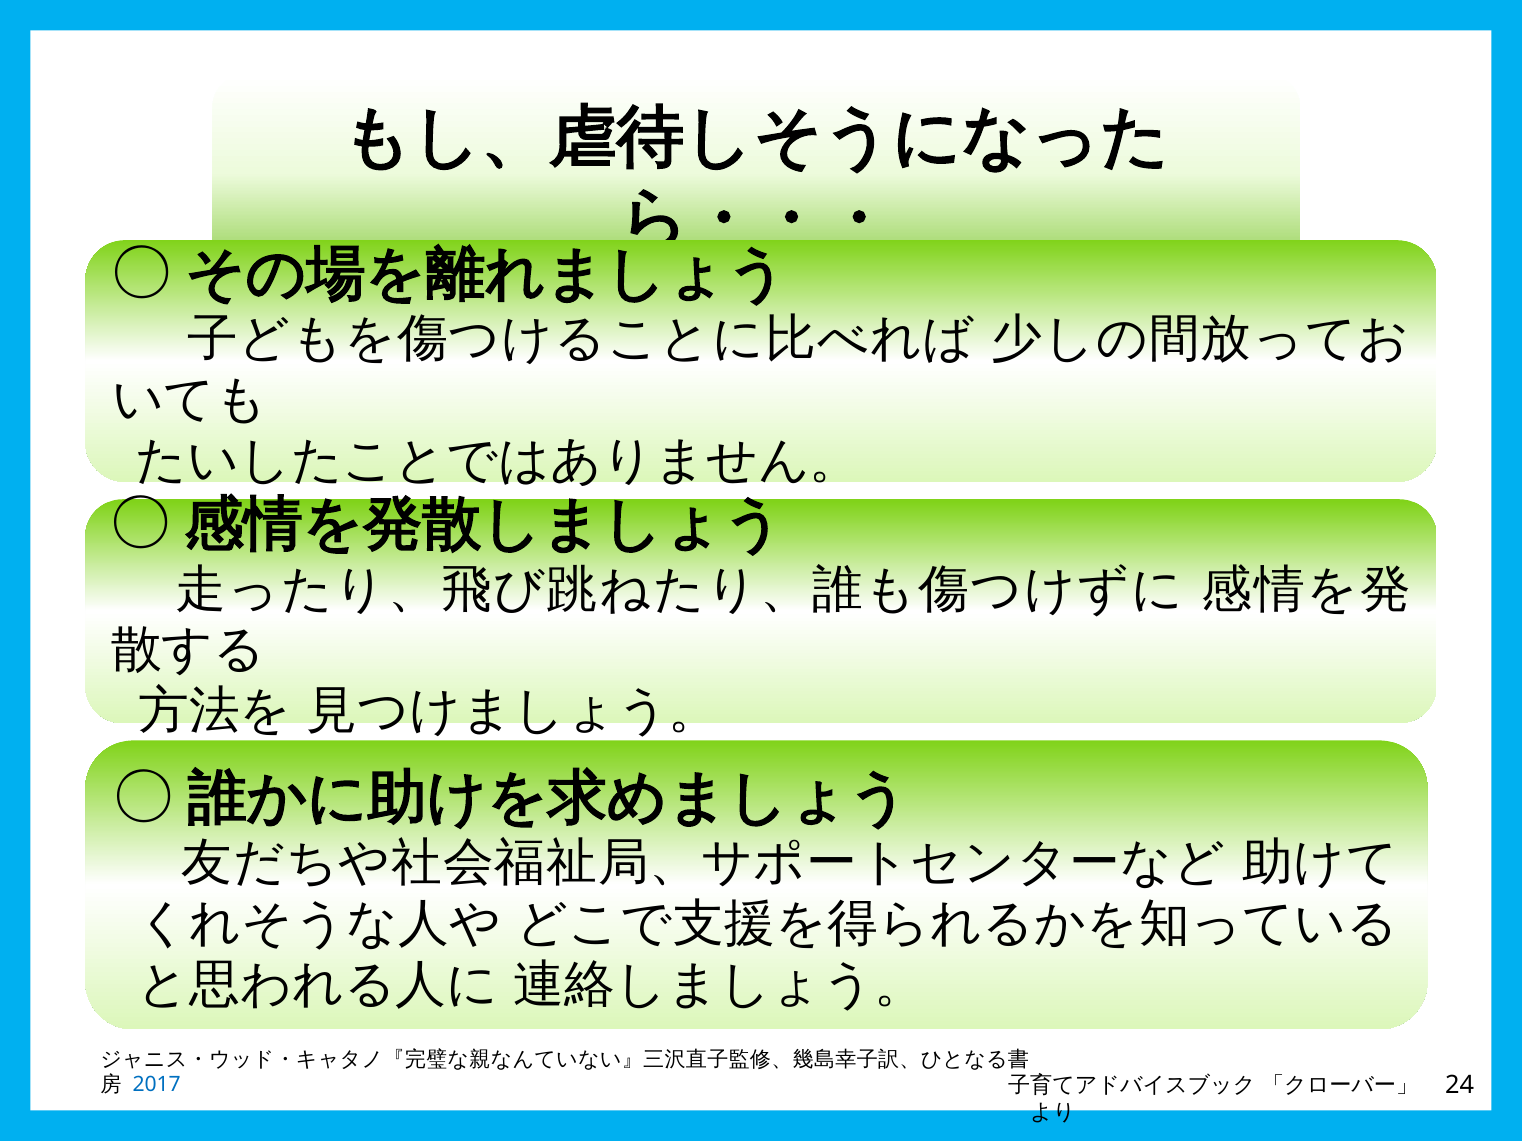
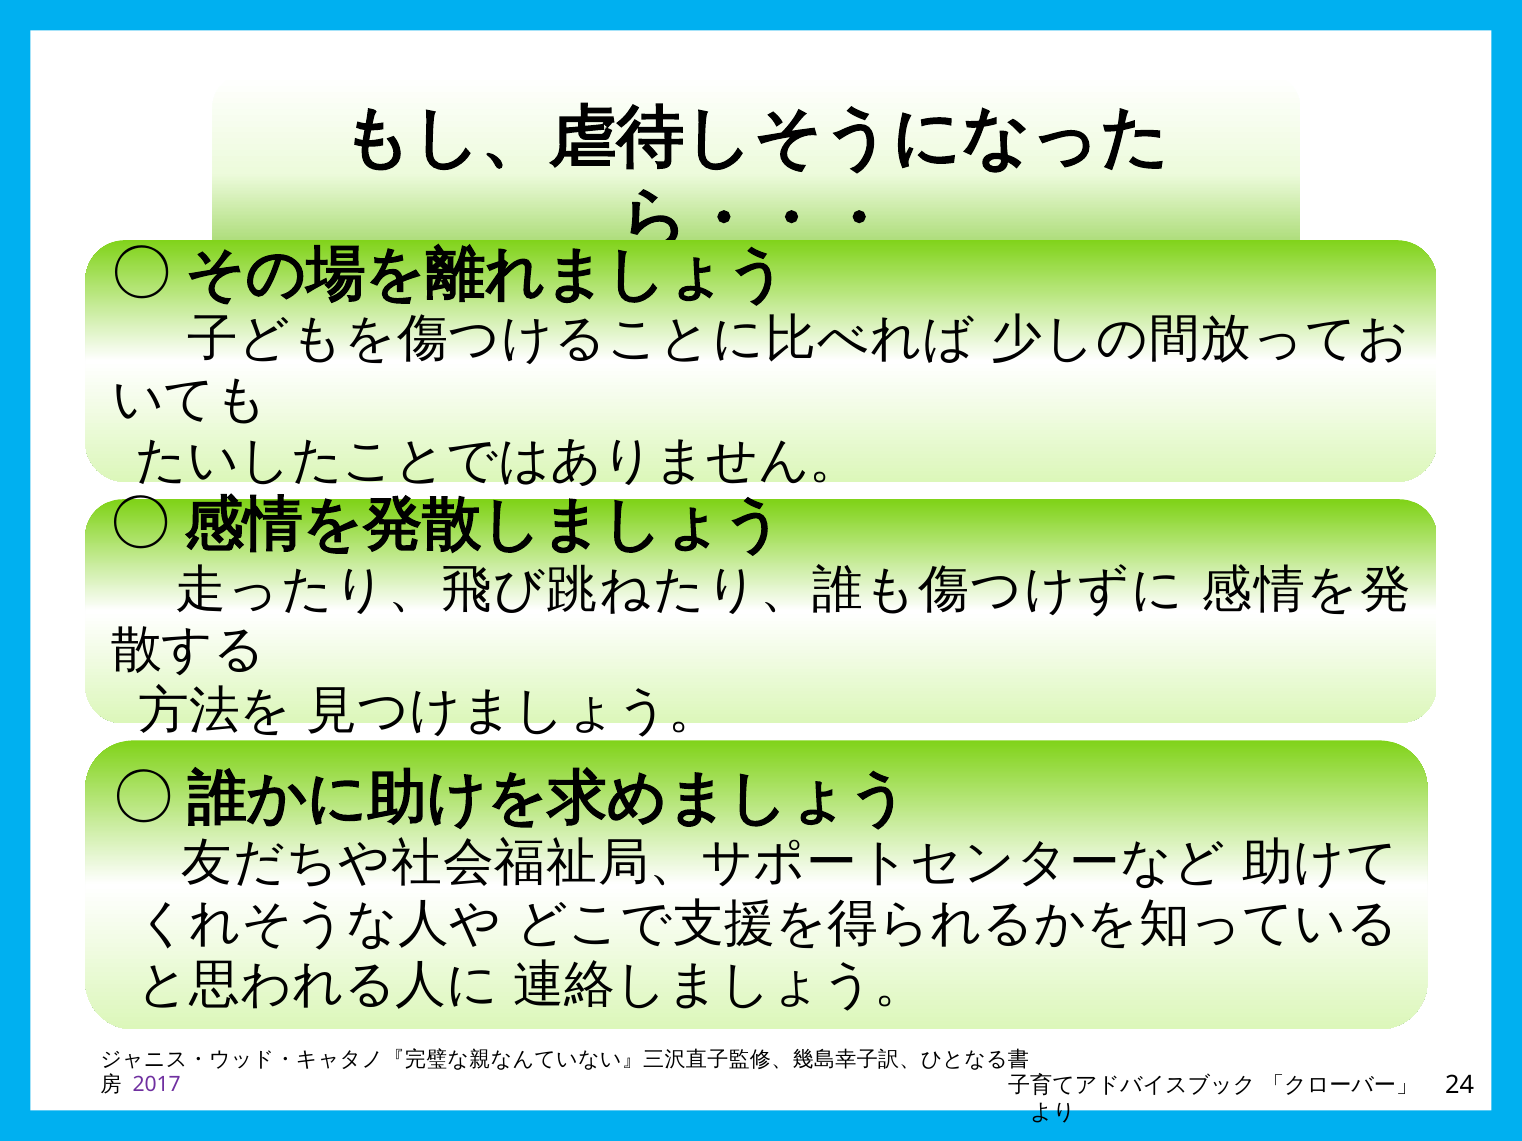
2017 colour: blue -> purple (157, 1085)
